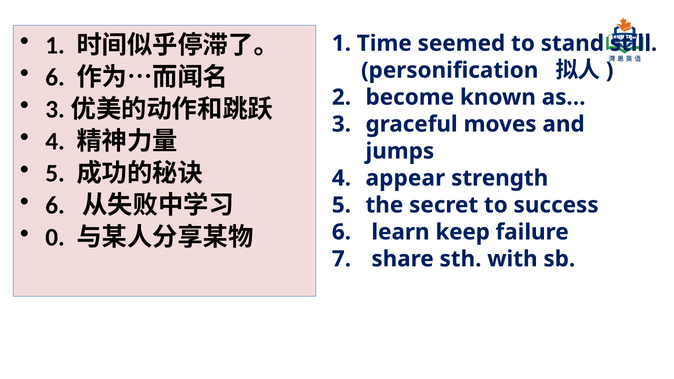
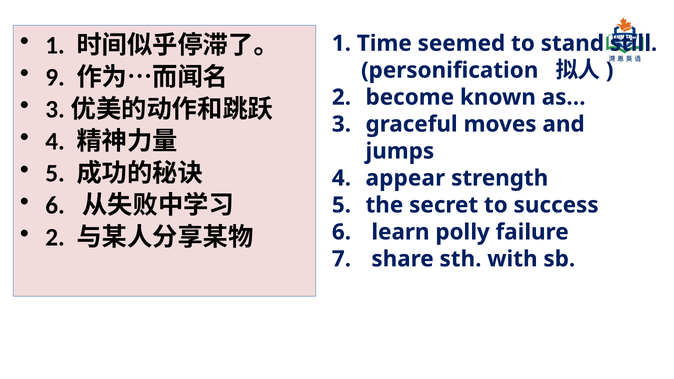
6: 6 -> 9 (55, 77)
0: 0 -> 2 (55, 238)
keep: keep -> polly (463, 232)
